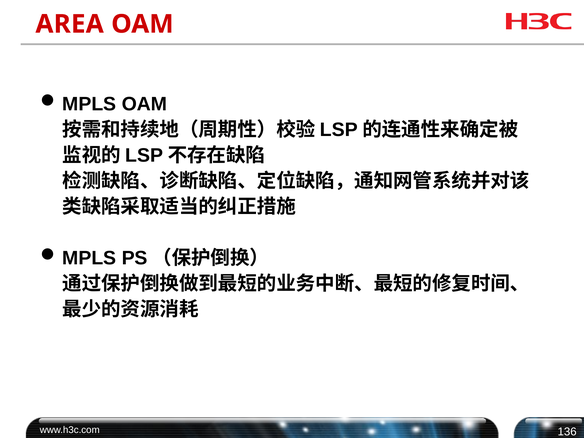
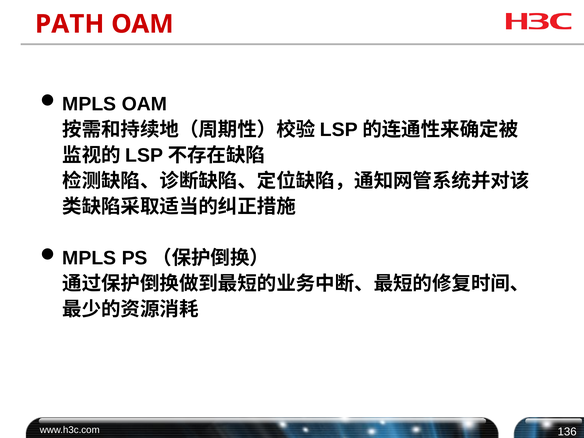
AREA: AREA -> PATH (70, 24)
